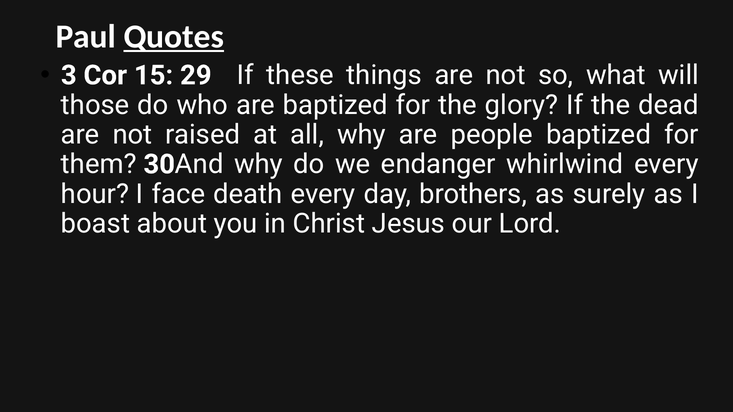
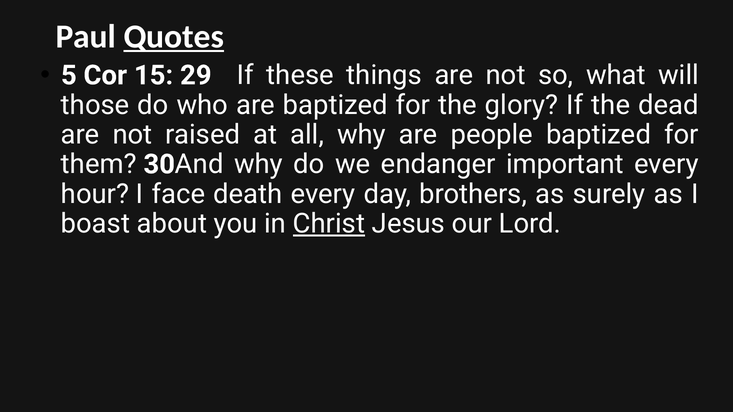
3: 3 -> 5 (69, 75)
whirlwind: whirlwind -> important (565, 164)
Christ underline: none -> present (329, 224)
